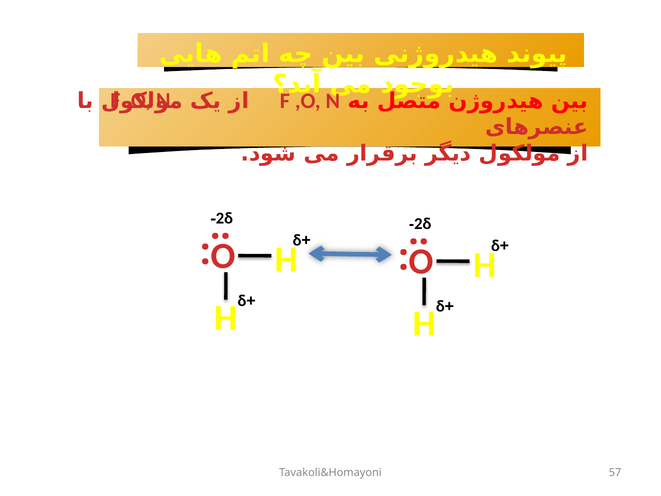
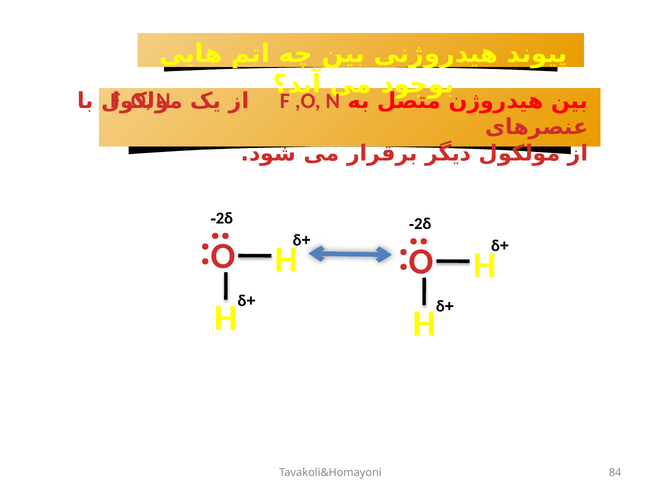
57: 57 -> 84 (615, 473)
